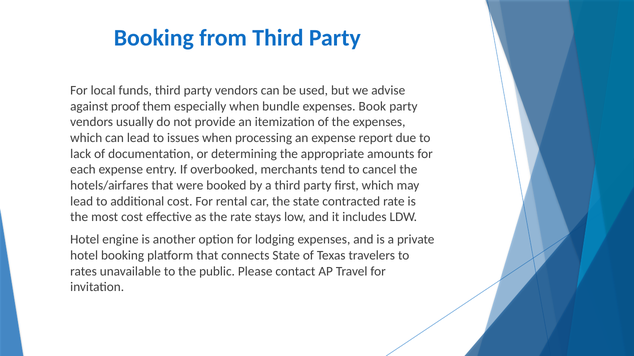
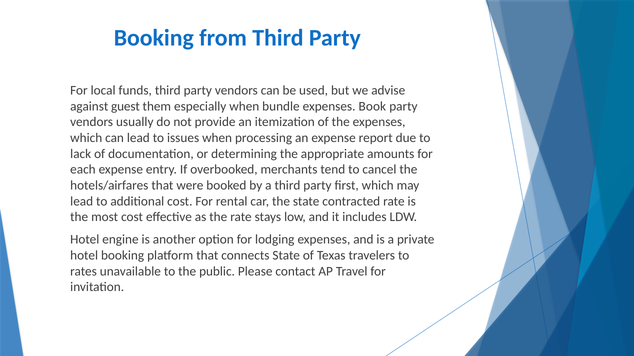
proof: proof -> guest (125, 106)
